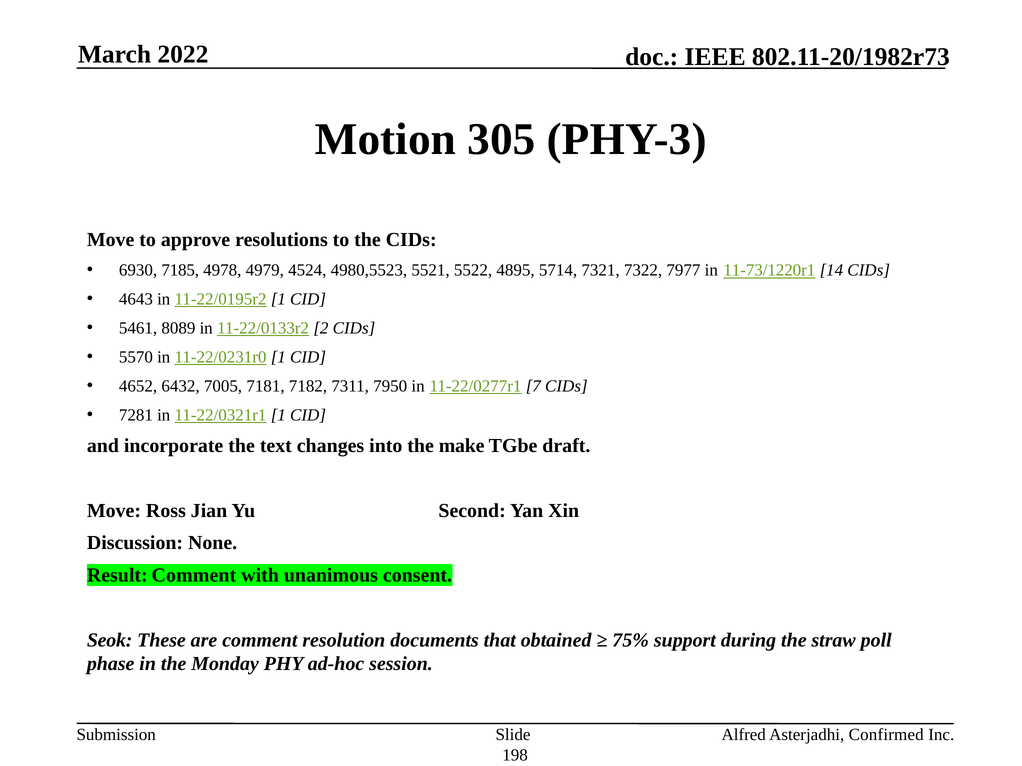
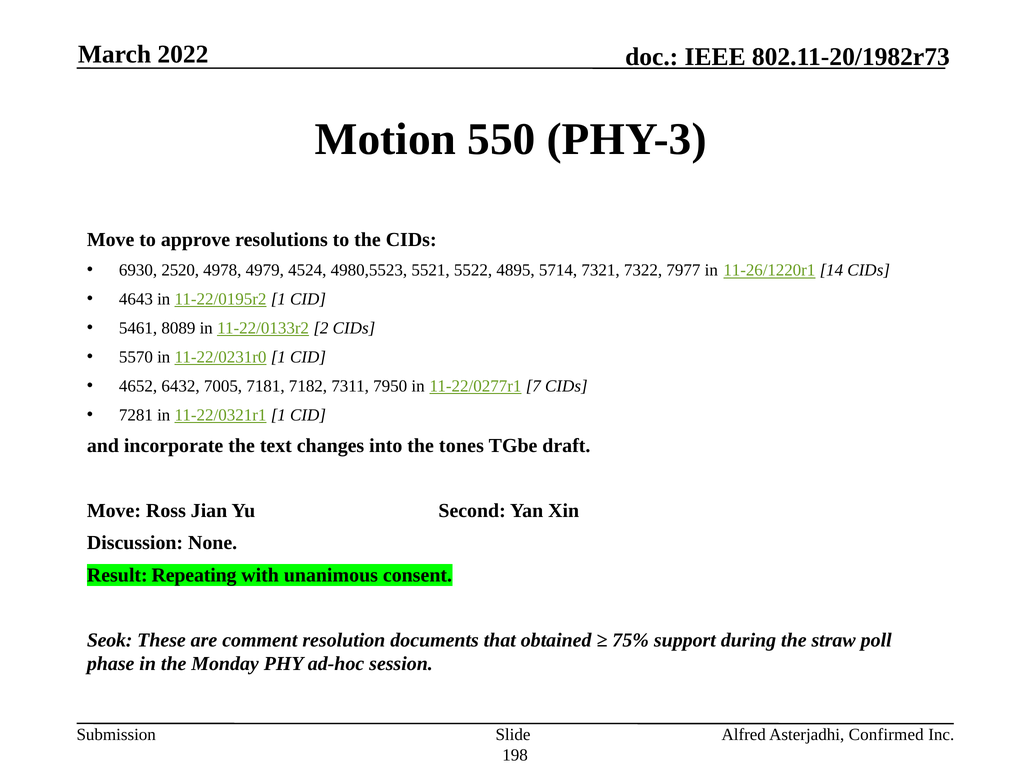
305: 305 -> 550 (501, 139)
7185: 7185 -> 2520 (180, 270)
11-73/1220r1: 11-73/1220r1 -> 11-26/1220r1 (769, 270)
make: make -> tones (461, 446)
Result Comment: Comment -> Repeating (194, 576)
